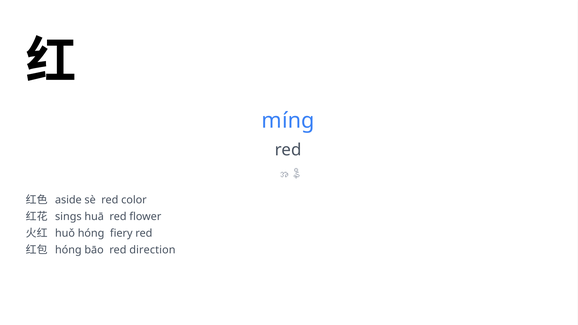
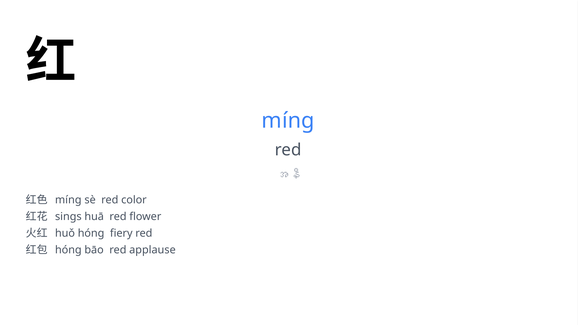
aside: aside -> míng (68, 200)
direction: direction -> applause (152, 250)
